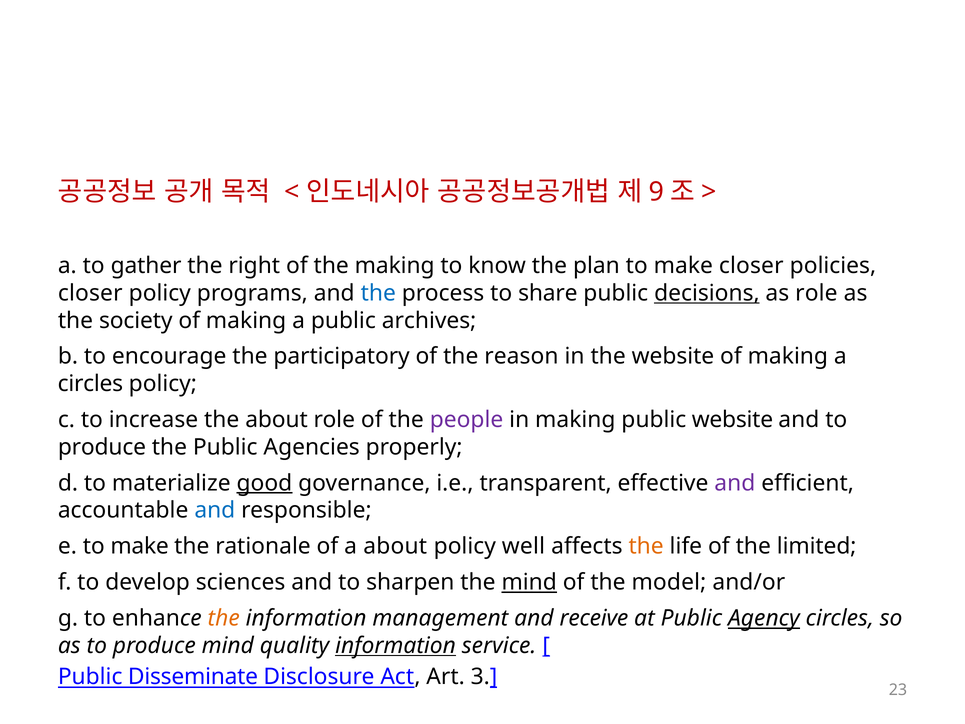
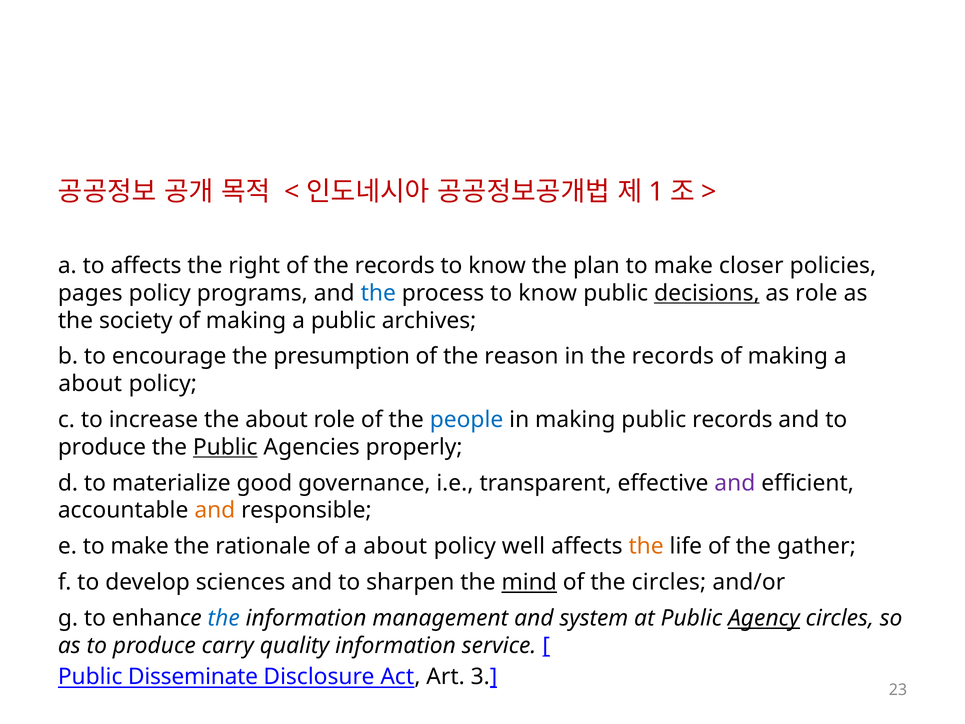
9: 9 -> 1 (656, 192)
to gather: gather -> affects (146, 266)
of the making: making -> records (395, 266)
closer: closer -> pages (90, 293)
process to share: share -> know (548, 293)
participatory: participatory -> presumption (342, 356)
in the website: website -> records (673, 356)
circles: circles -> about (90, 384)
people colour: purple -> blue (467, 420)
public website: website -> records (732, 420)
Public underline: none -> present (225, 447)
good underline: present -> none (264, 483)
and colour: blue -> orange (215, 510)
limited: limited -> gather (816, 546)
the model: model -> circles (669, 582)
the colour: orange -> blue (224, 618)
receive: receive -> system (594, 618)
produce mind: mind -> carry (228, 645)
information underline: present -> none (396, 645)
